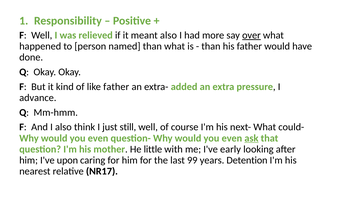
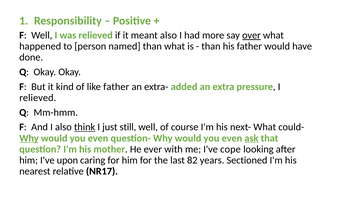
advance: advance -> relieved (38, 98)
think underline: none -> present (85, 127)
Why underline: none -> present (29, 138)
little: little -> ever (153, 150)
early: early -> cope (230, 150)
99: 99 -> 82 (192, 161)
Detention: Detention -> Sectioned (247, 161)
